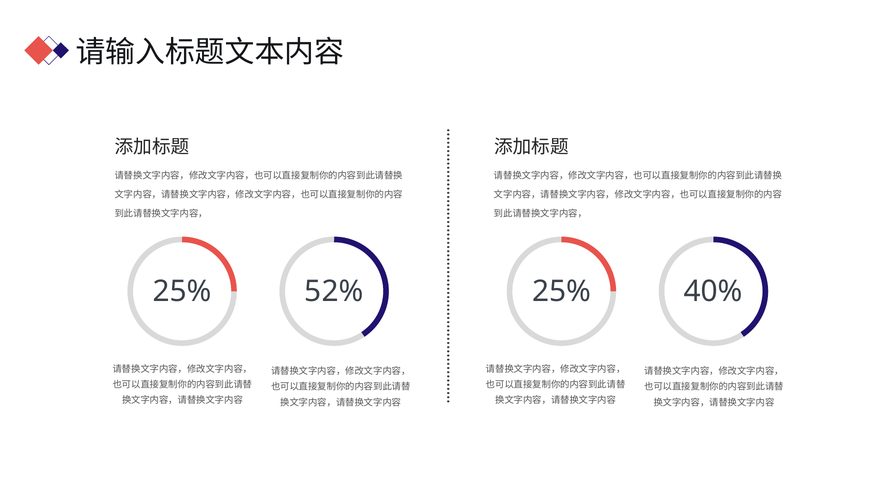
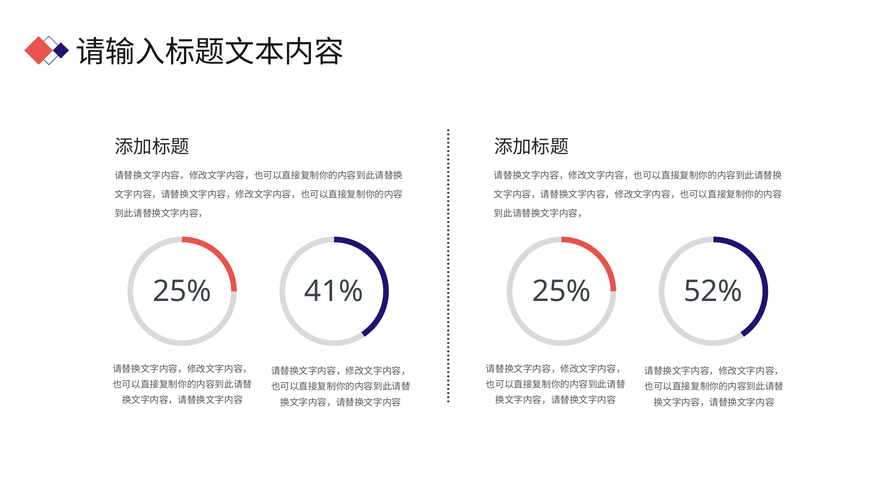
52%: 52% -> 41% (334, 292)
40%: 40% -> 52% (713, 292)
